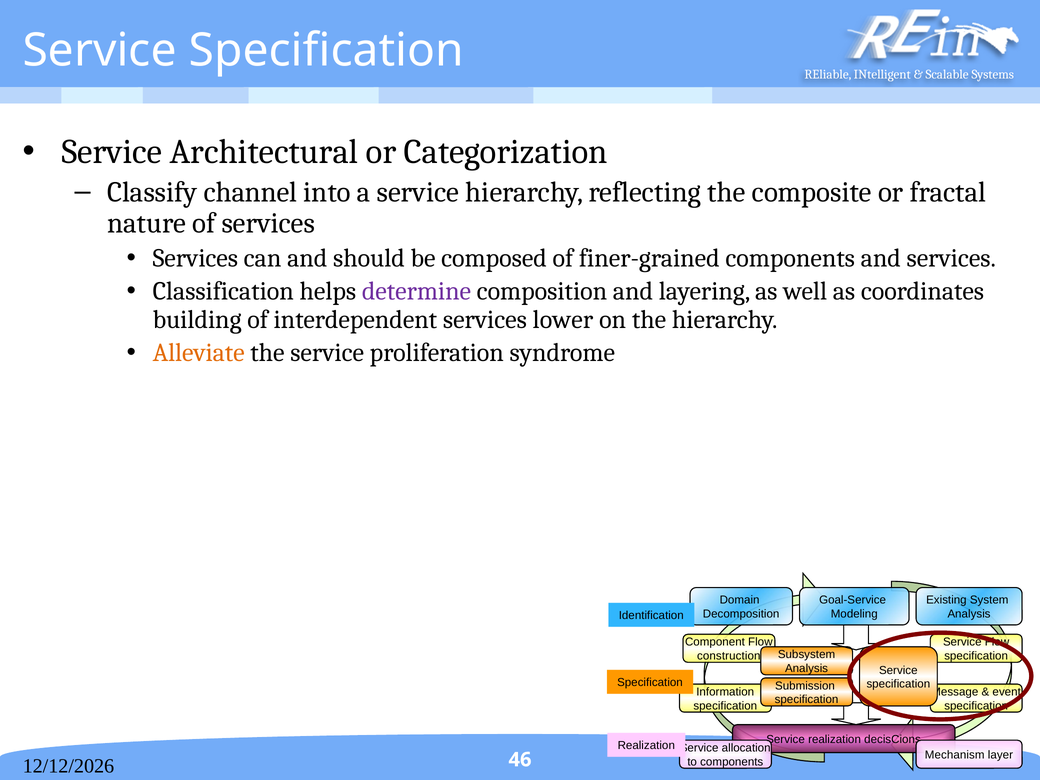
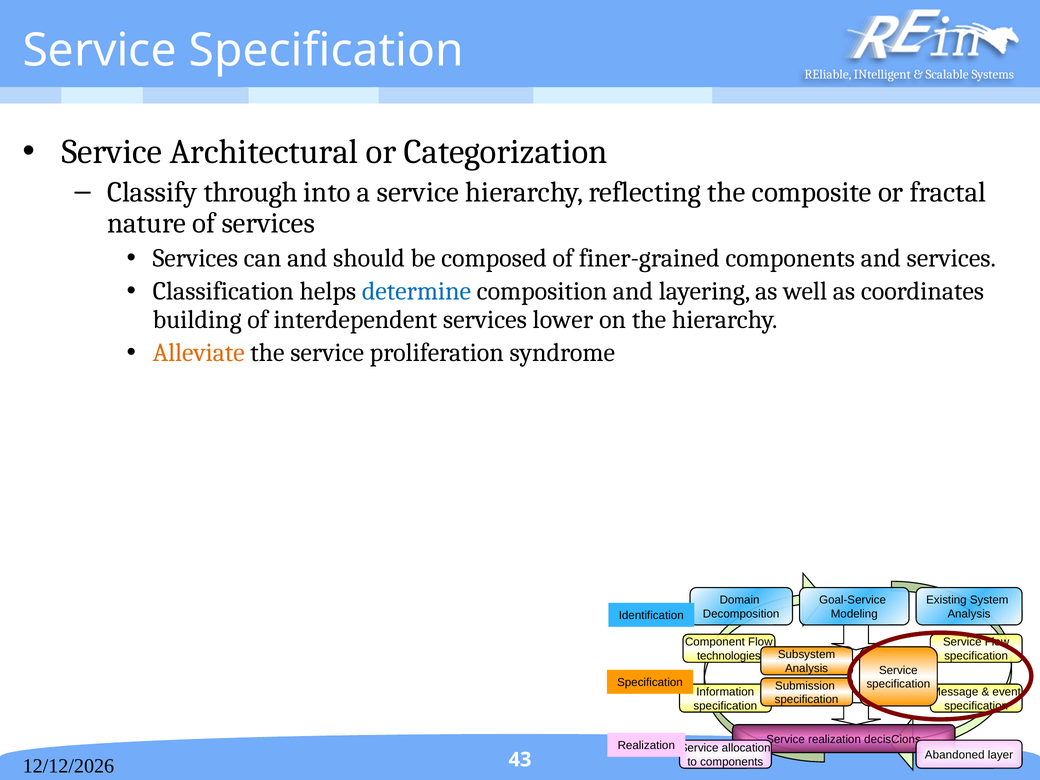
channel: channel -> through (251, 192)
determine colour: purple -> blue (416, 291)
construction: construction -> technologies (729, 656)
Mechanism: Mechanism -> Abandoned (955, 755)
46: 46 -> 43 (520, 760)
